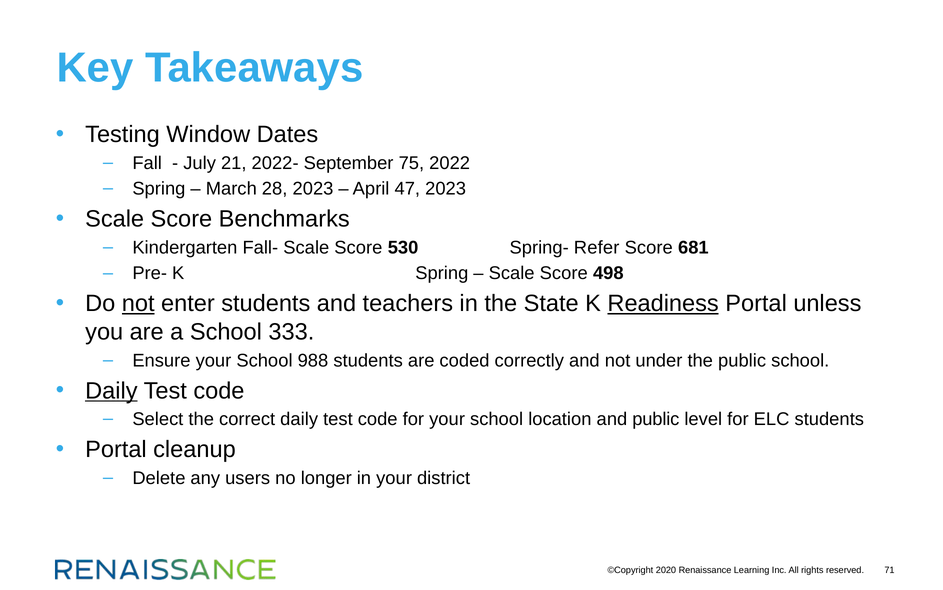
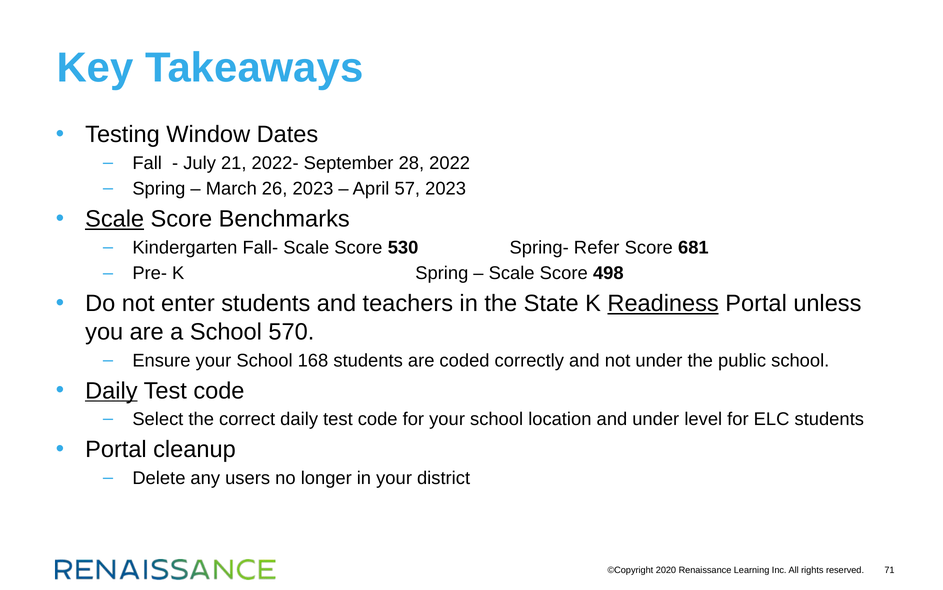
75: 75 -> 28 (411, 163)
28: 28 -> 26 (275, 189)
47: 47 -> 57 (407, 189)
Scale underline: none -> present (115, 219)
not underline: present -> none (138, 303)
333: 333 -> 570 (291, 332)
988: 988 -> 168 (313, 360)
and public: public -> under (656, 419)
